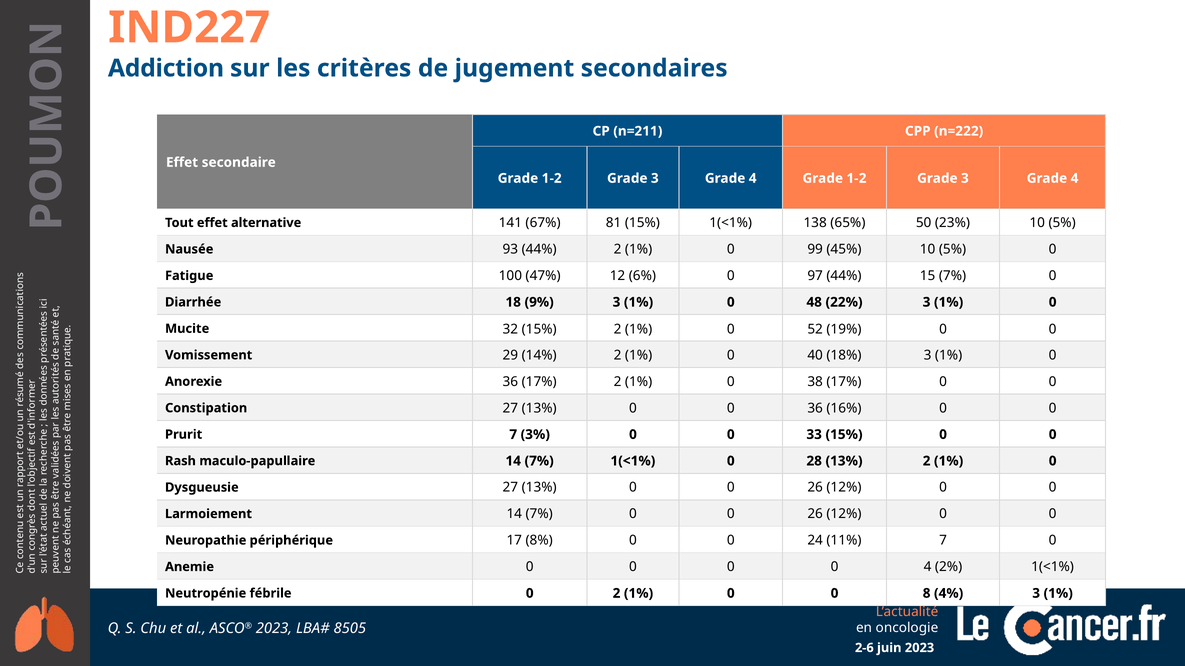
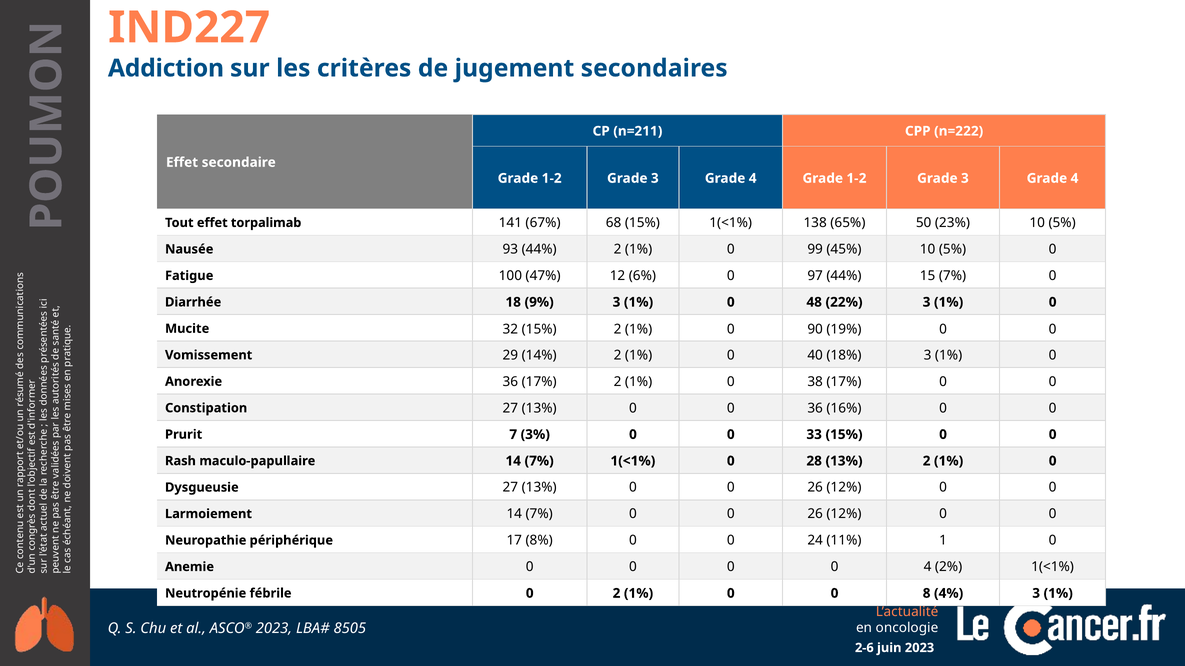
alternative: alternative -> torpalimab (266, 223)
81: 81 -> 68 (614, 223)
52: 52 -> 90 (815, 330)
11% 7: 7 -> 1 (943, 541)
